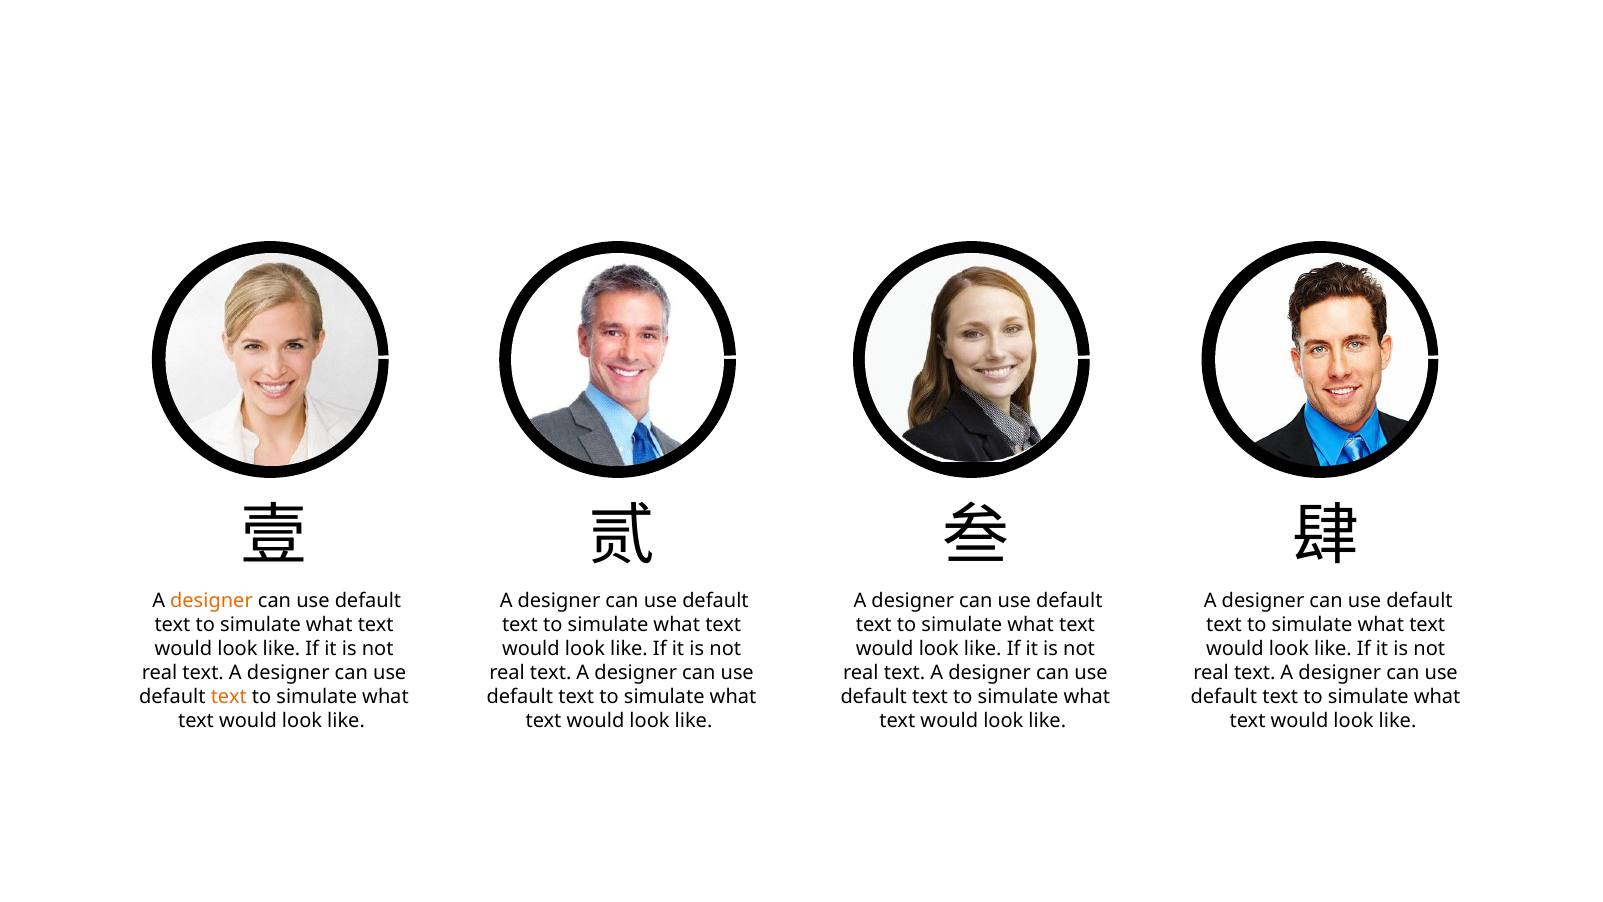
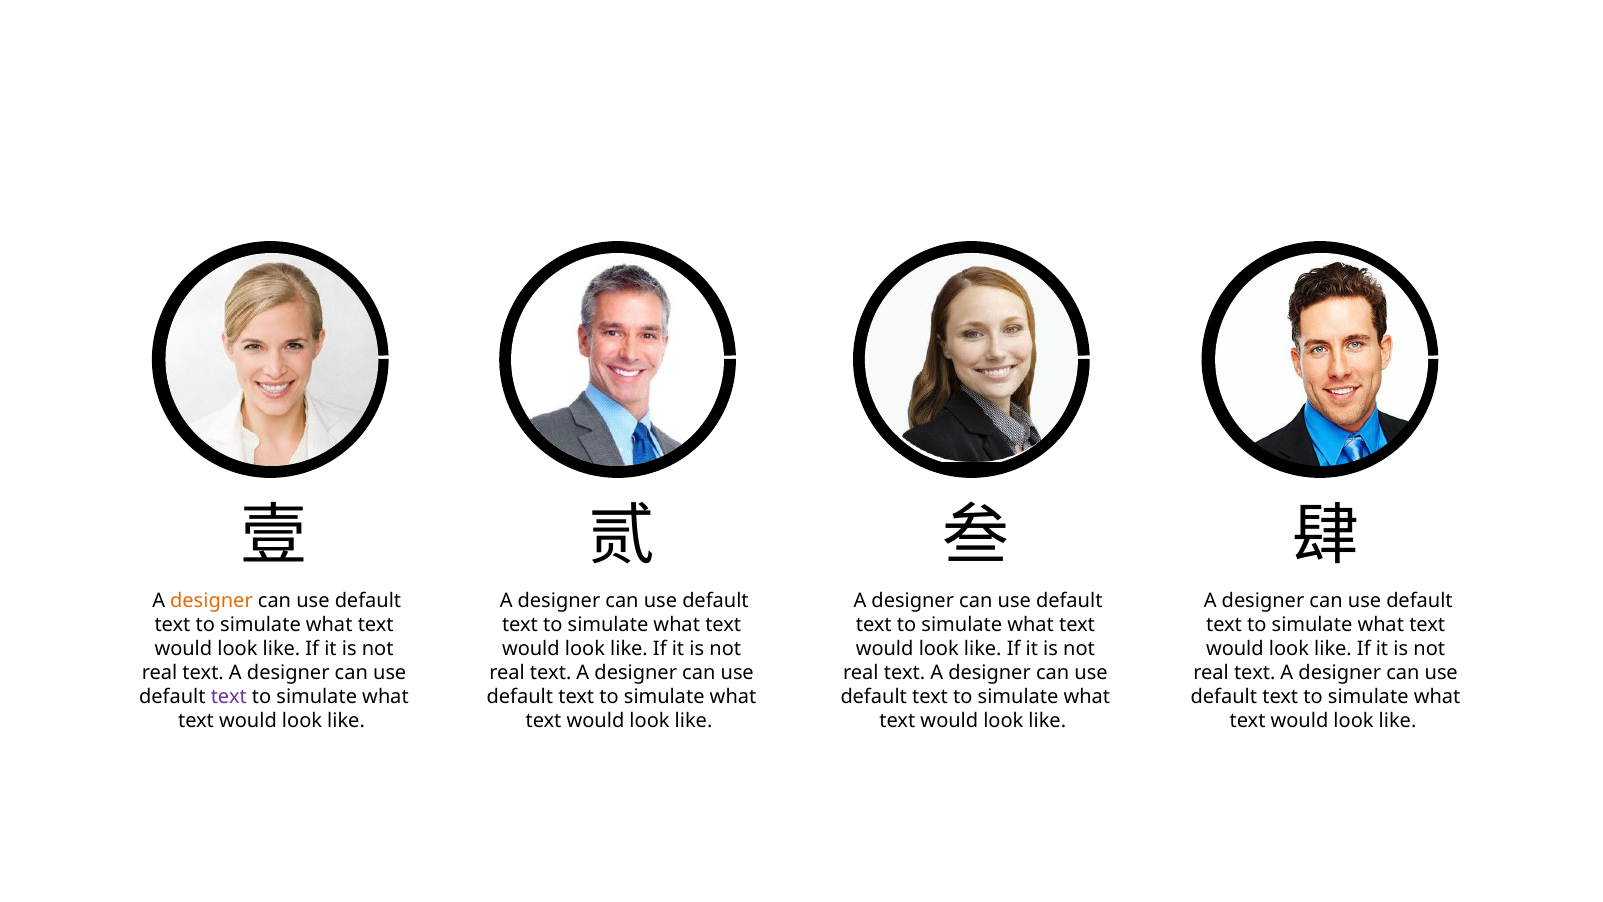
text colour: orange -> purple (229, 697)
